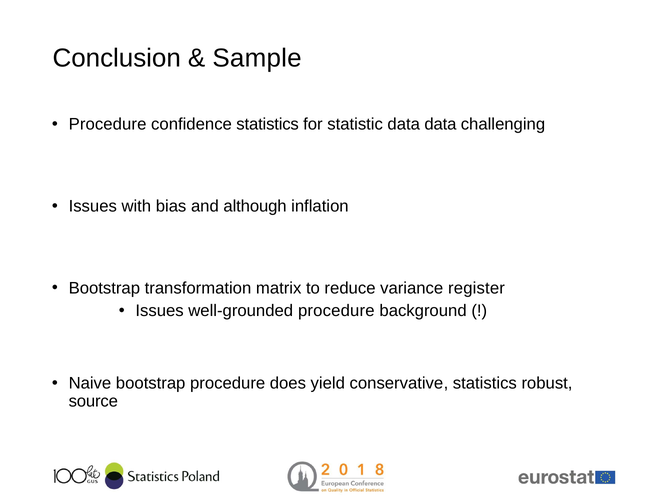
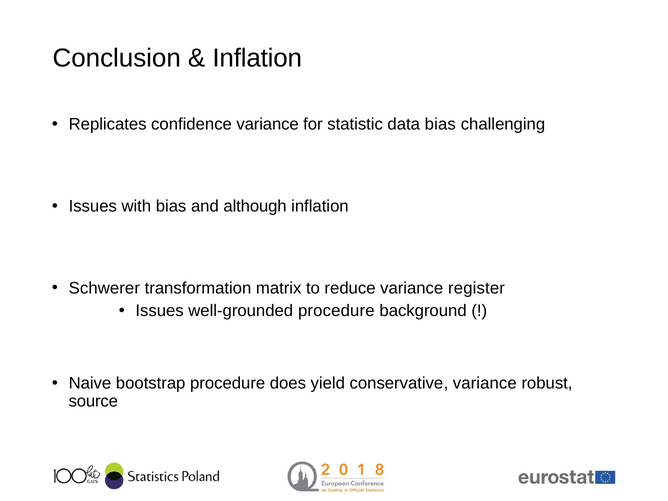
Sample: Sample -> Inflation (257, 58)
Procedure: Procedure -> Replicates (108, 124)
confidence statistics: statistics -> variance (268, 124)
data data: data -> bias (440, 124)
Bootstrap: Bootstrap -> Schwerer (104, 288)
conservative statistics: statistics -> variance (485, 383)
